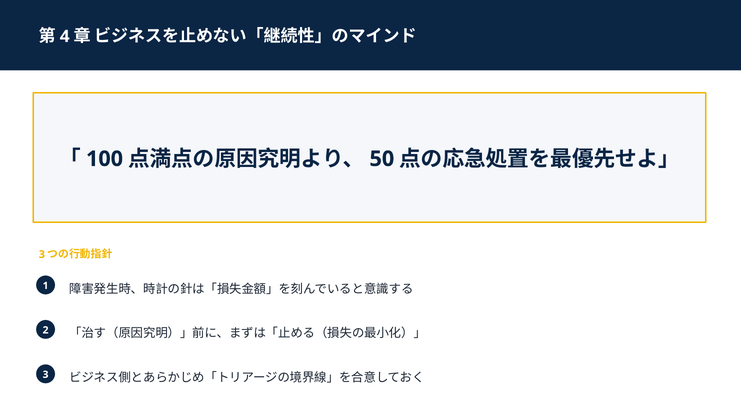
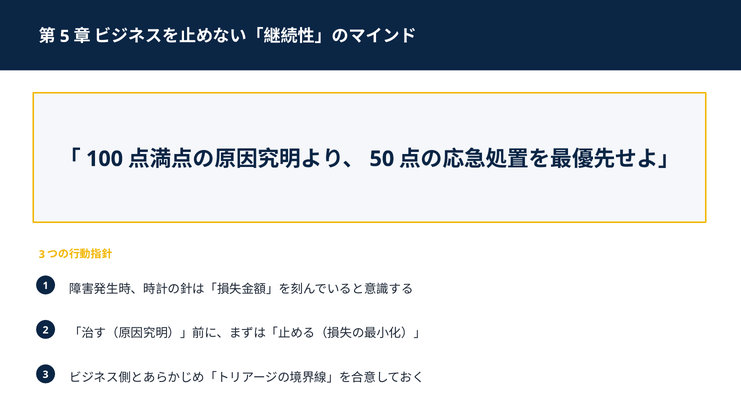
4: 4 -> 5 (65, 36)
